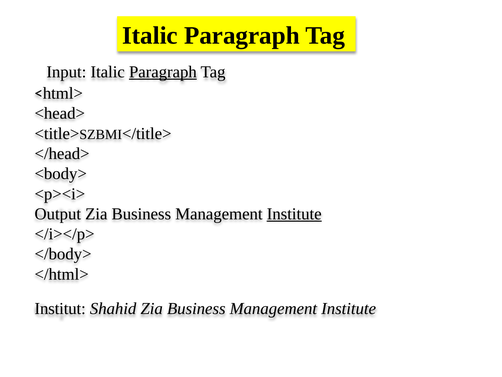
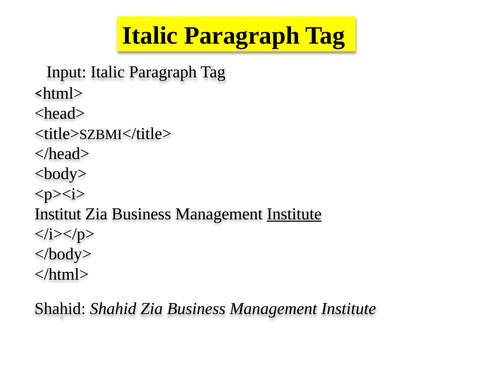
Paragraph underline: present -> none (163, 72)
Output: Output -> Institut (58, 214)
Institut: Institut -> Shahid (60, 308)
